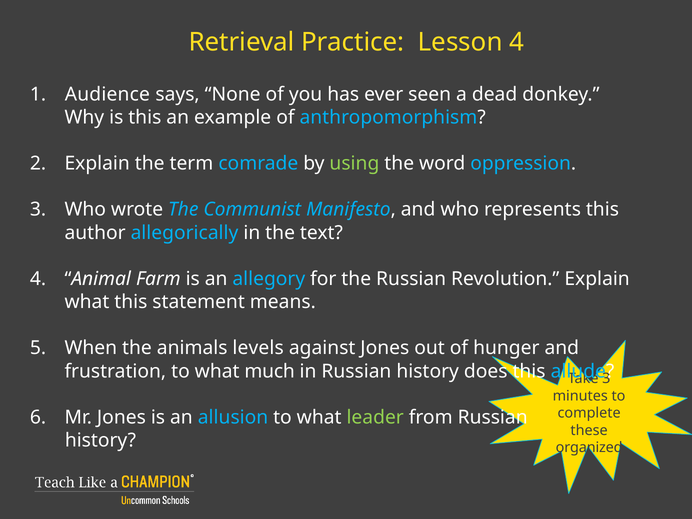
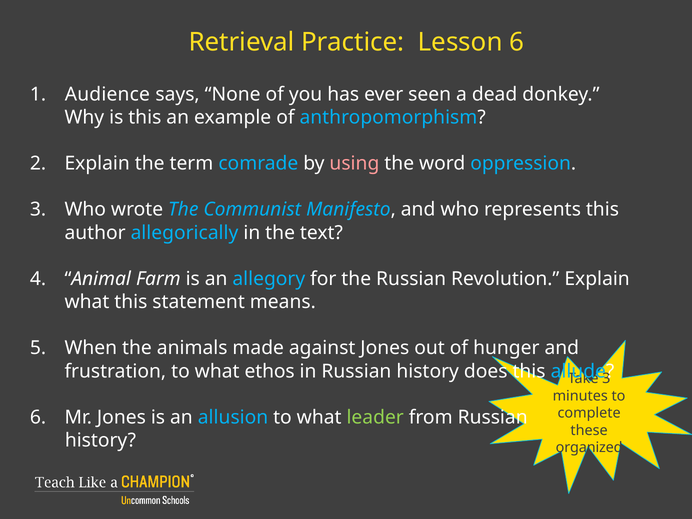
Lesson 4: 4 -> 6 (517, 42)
using colour: light green -> pink (354, 163)
levels: levels -> made (258, 348)
much: much -> ethos (270, 371)
